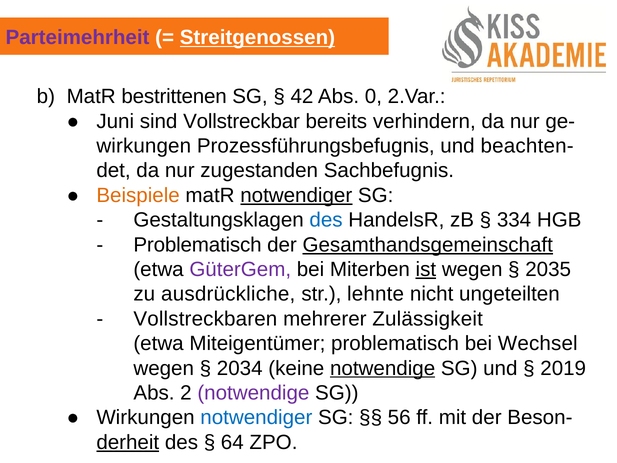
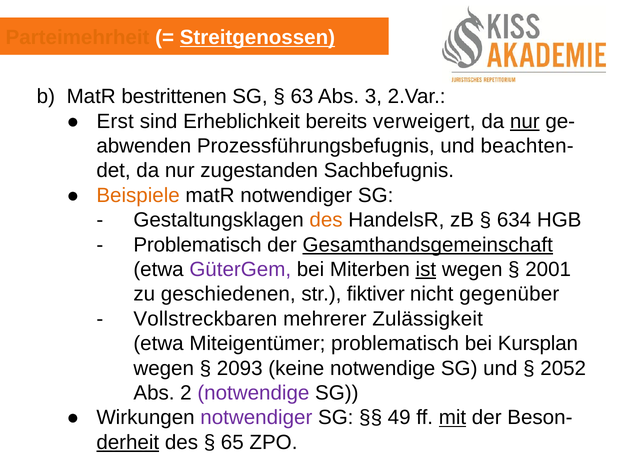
Parteimehrheit colour: purple -> orange (78, 38)
42: 42 -> 63 (302, 97)
0: 0 -> 3 (373, 97)
Juni: Juni -> Erst (115, 121)
Vollstreckbar: Vollstreckbar -> Erheblichkeit (242, 121)
verhindern: verhindern -> verweigert (424, 121)
nur underline: none -> present (525, 121)
wirkungen: wirkungen -> abwenden (144, 146)
notwendiger underline: present -> none (296, 195)
des colour: blue -> orange (326, 220)
334: 334 -> 634 (514, 220)
2035: 2035 -> 2001 (548, 269)
ausdrückliche: ausdrückliche -> geschiedenen (228, 294)
lehnte: lehnte -> fiktiver (376, 294)
ungeteilten: ungeteilten -> gegenüber (509, 294)
Wechsel: Wechsel -> Kursplan (538, 343)
2034: 2034 -> 2093 (240, 368)
notwendige underline: present -> none (383, 368)
2019: 2019 -> 2052 (563, 368)
notwendiger colour: blue -> purple (256, 417)
56: 56 -> 49 (399, 417)
mit underline: none -> present (452, 417)
64: 64 -> 65 (232, 442)
